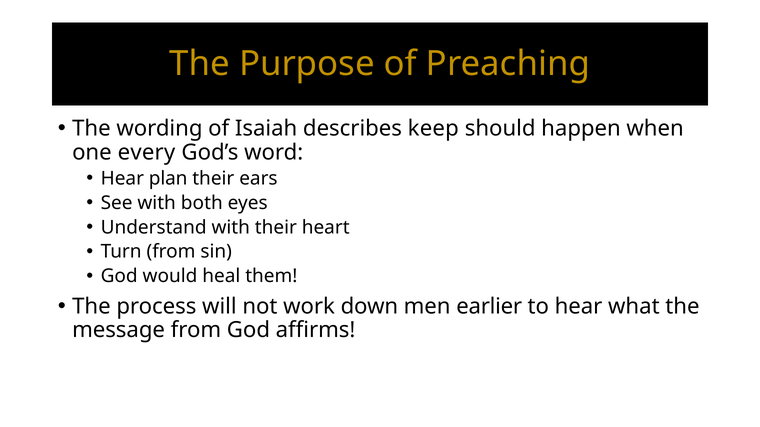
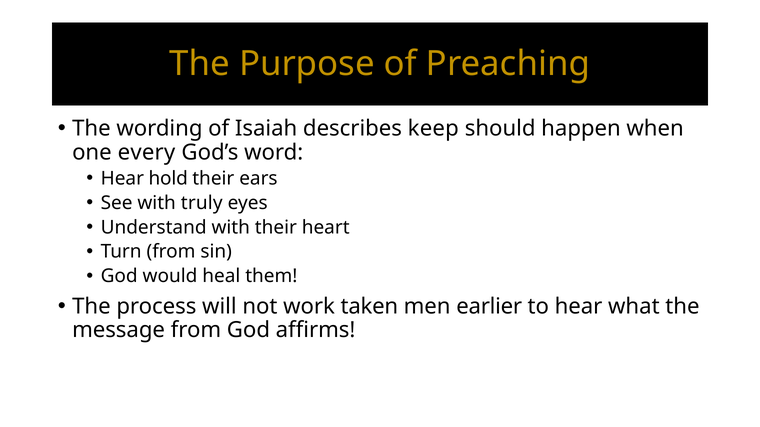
plan: plan -> hold (168, 179)
both: both -> truly (202, 203)
down: down -> taken (369, 307)
